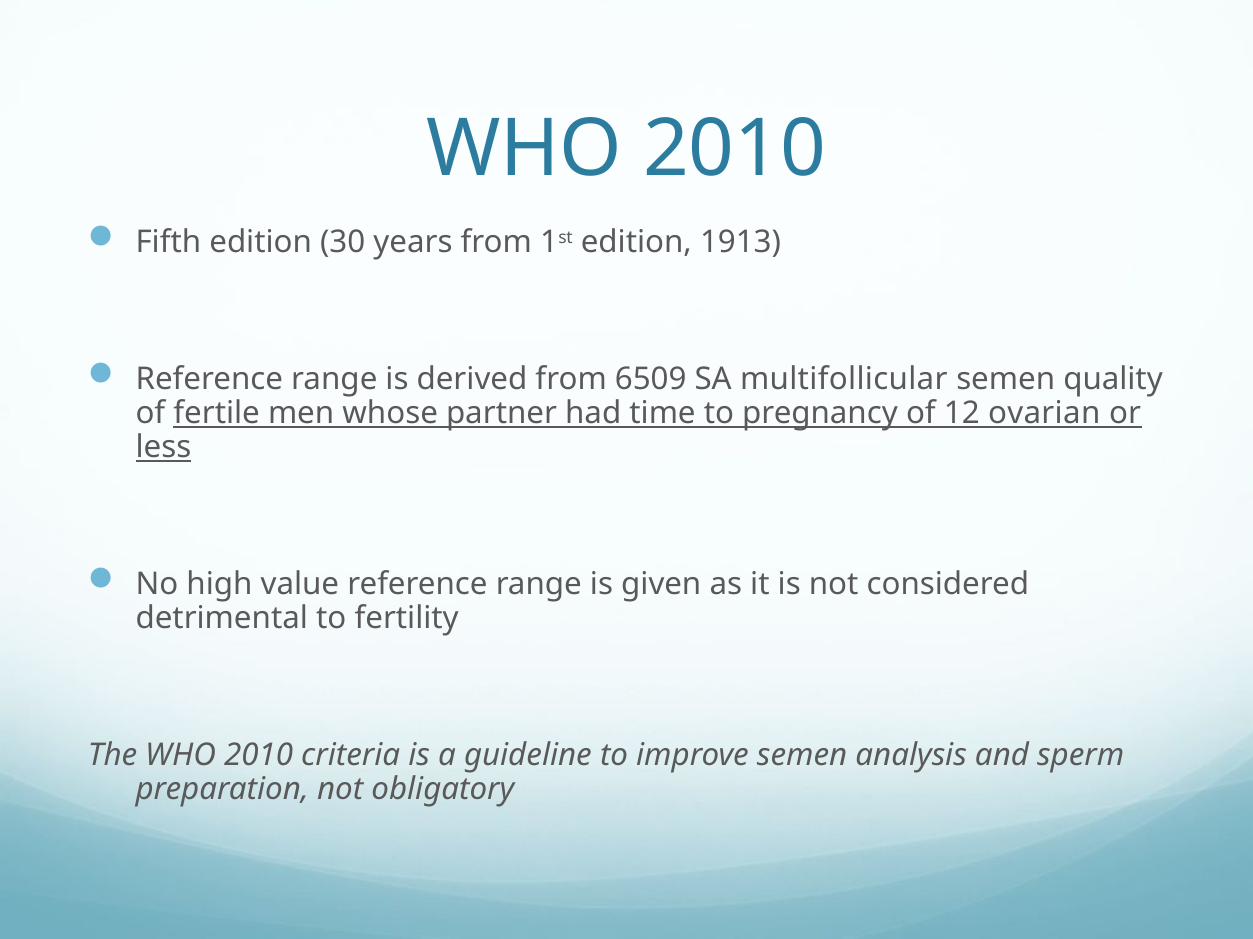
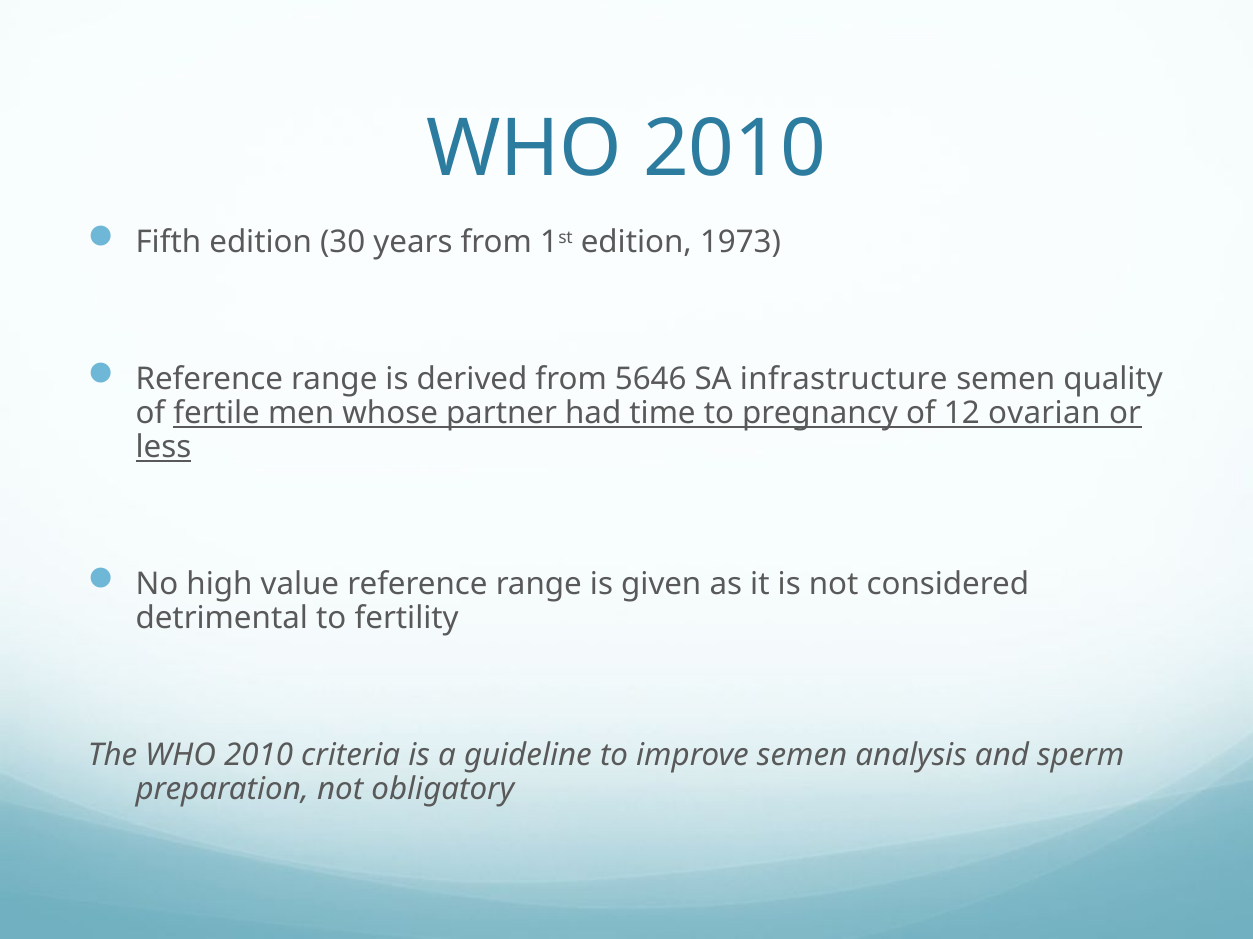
1913: 1913 -> 1973 (740, 242)
6509: 6509 -> 5646 (651, 380)
multifollicular: multifollicular -> infrastructure (844, 380)
